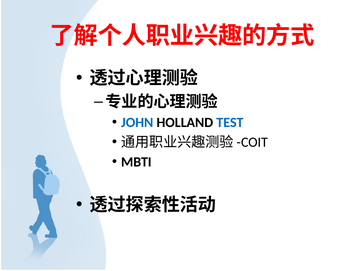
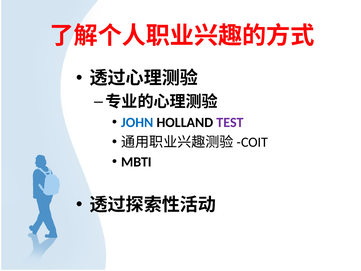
TEST colour: blue -> purple (230, 122)
